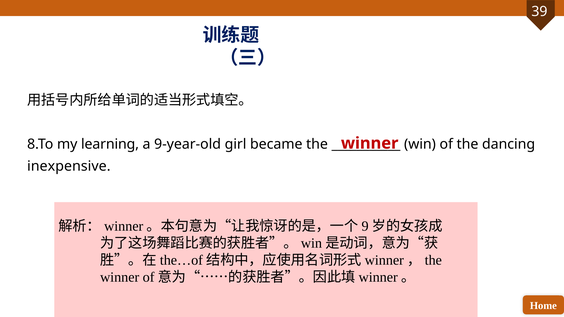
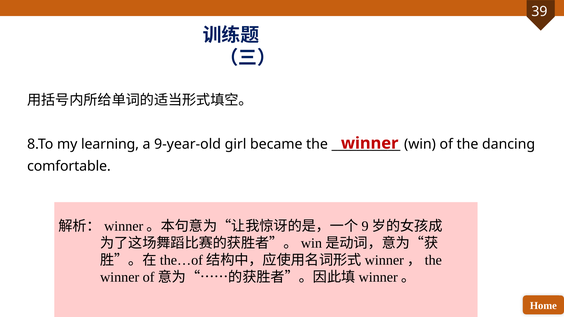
inexpensive: inexpensive -> comfortable (69, 166)
